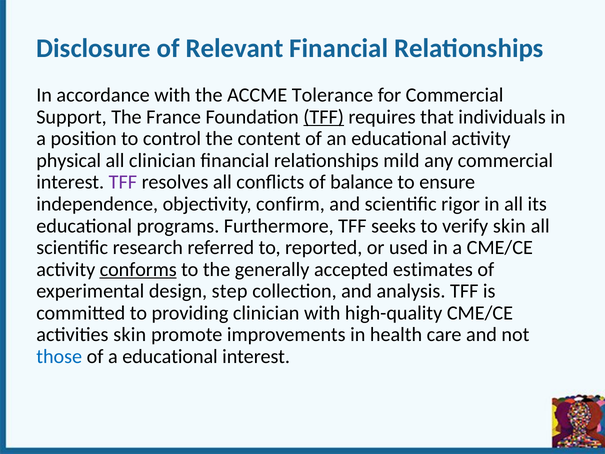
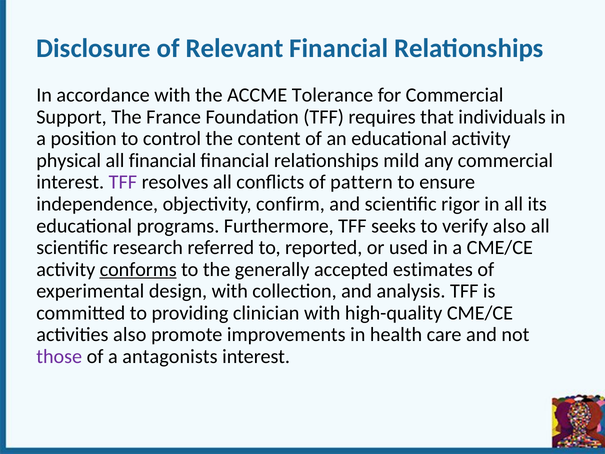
TFF underline: present -> none (324, 117)
all clinician: clinician -> financial (163, 160)
balance: balance -> pattern (361, 182)
verify skin: skin -> also (509, 226)
design step: step -> with (230, 291)
activities skin: skin -> also (130, 335)
those colour: blue -> purple (59, 356)
a educational: educational -> antagonists (170, 356)
